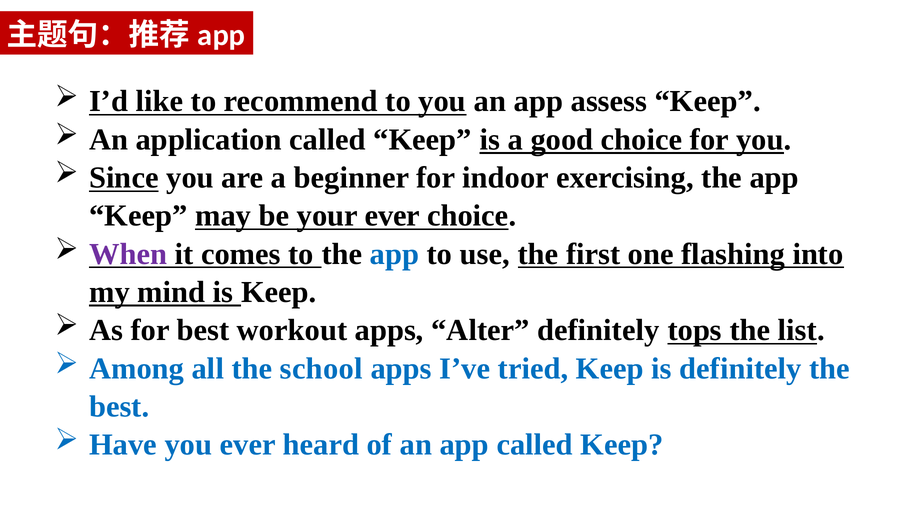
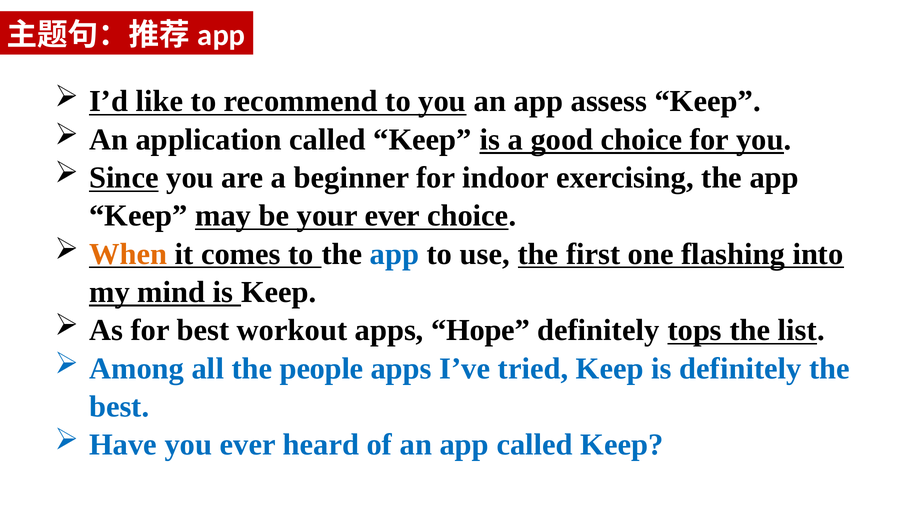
When colour: purple -> orange (128, 254)
Alter: Alter -> Hope (481, 330)
school: school -> people (322, 369)
